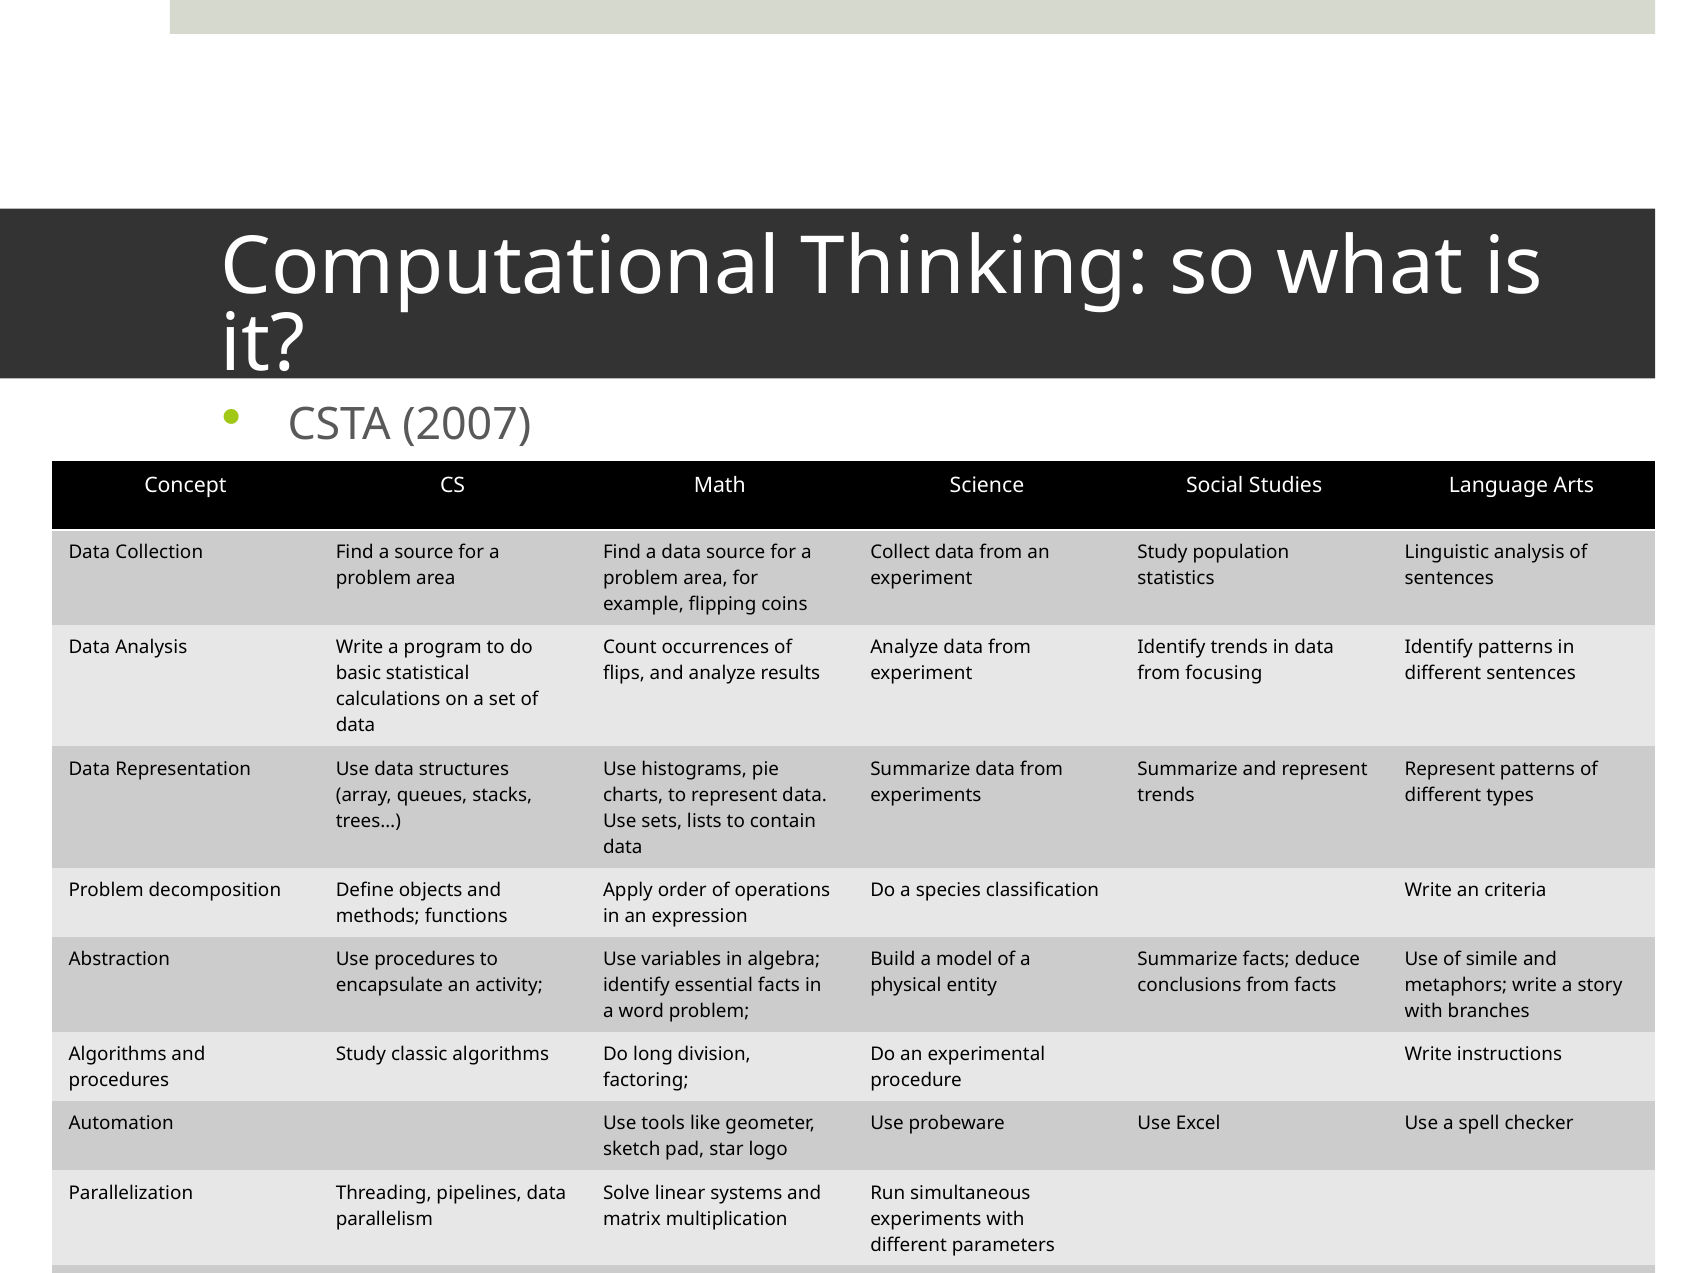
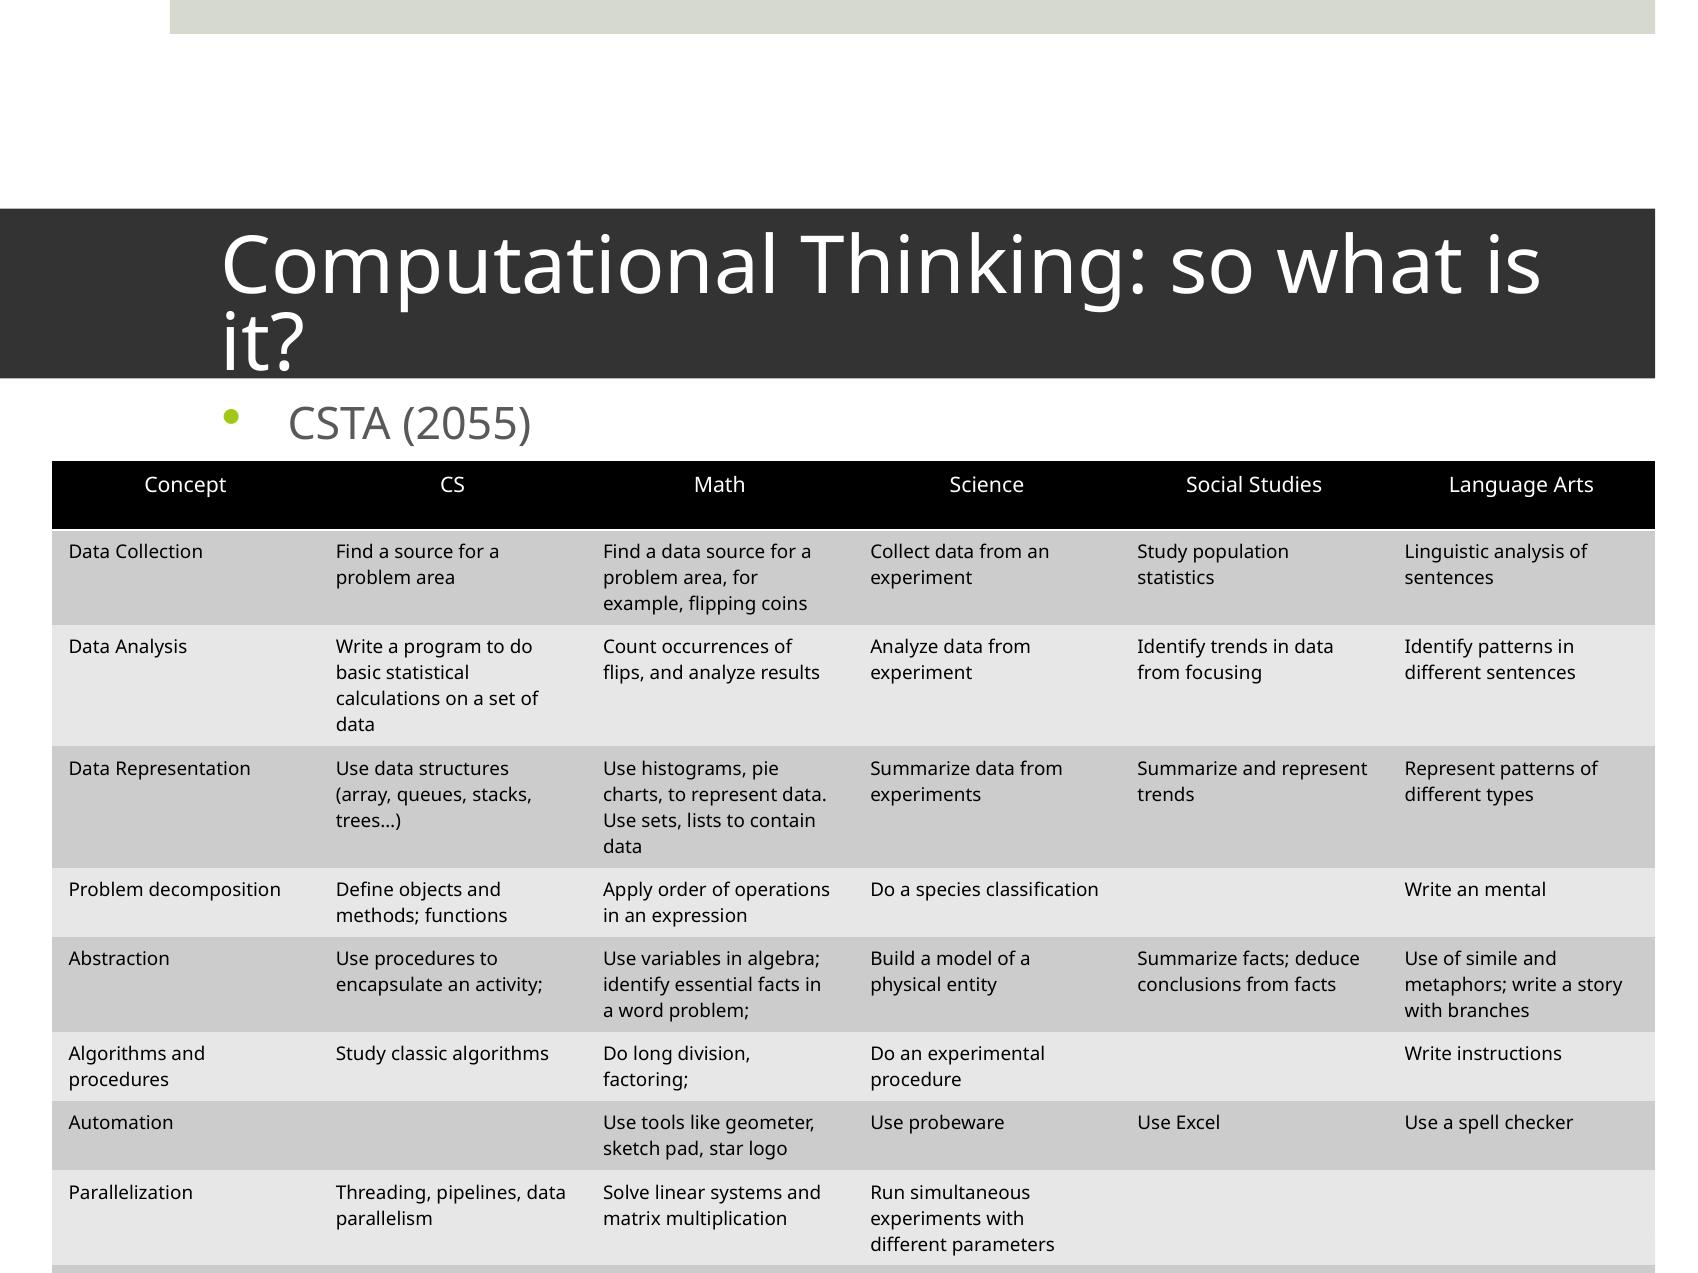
2007: 2007 -> 2055 (467, 425)
criteria: criteria -> mental (1515, 891)
